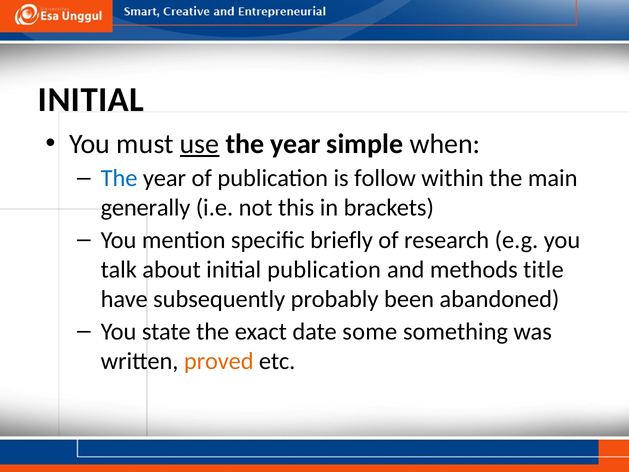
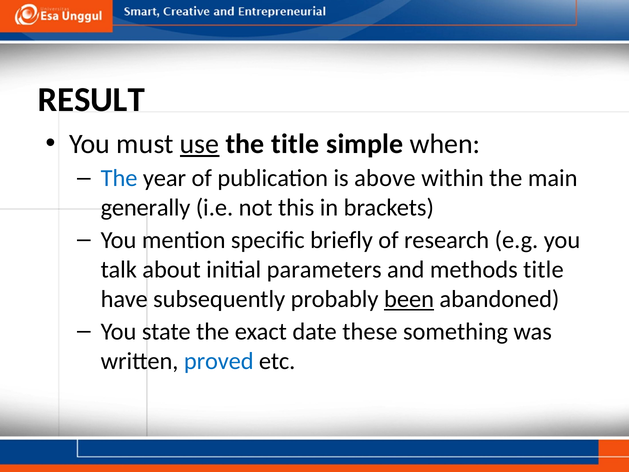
INITIAL: INITIAL -> RESULT (91, 100)
year: year -> title (295, 144)
follow: follow -> above (385, 178)
initial publication: publication -> parameters (324, 269)
been underline: none -> present (409, 299)
some: some -> these (370, 331)
proved colour: orange -> blue (219, 361)
